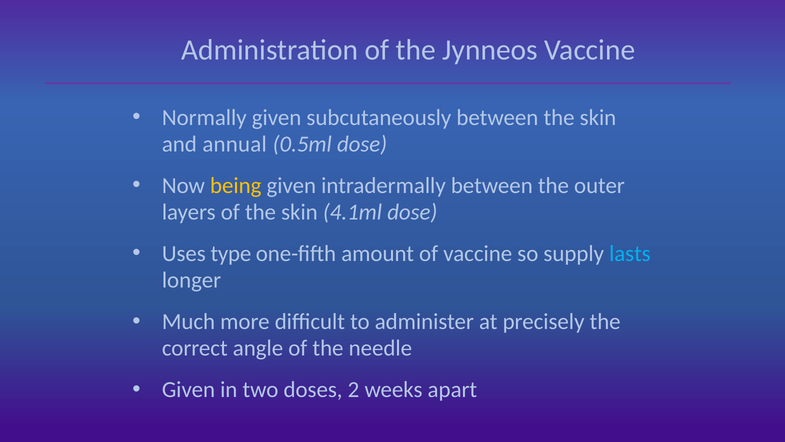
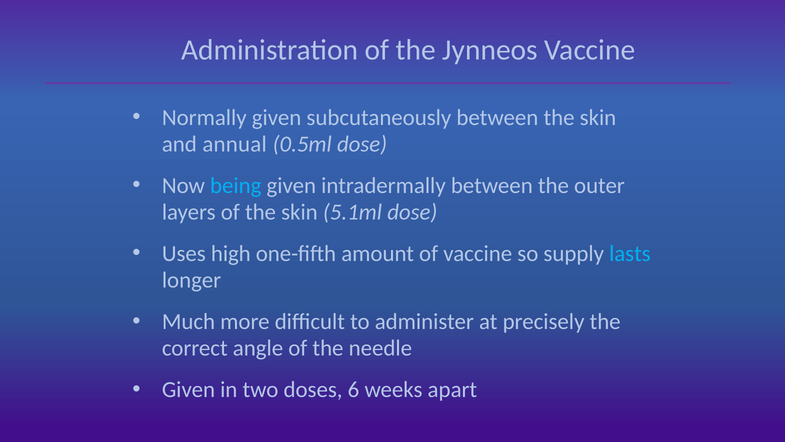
being colour: yellow -> light blue (236, 185)
4.1ml: 4.1ml -> 5.1ml (352, 212)
type: type -> high (231, 253)
2: 2 -> 6 (354, 389)
